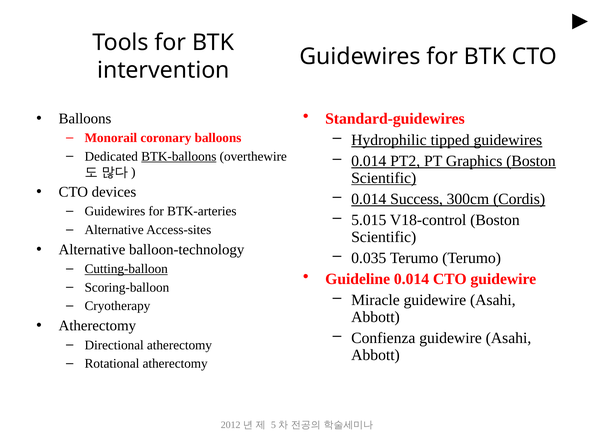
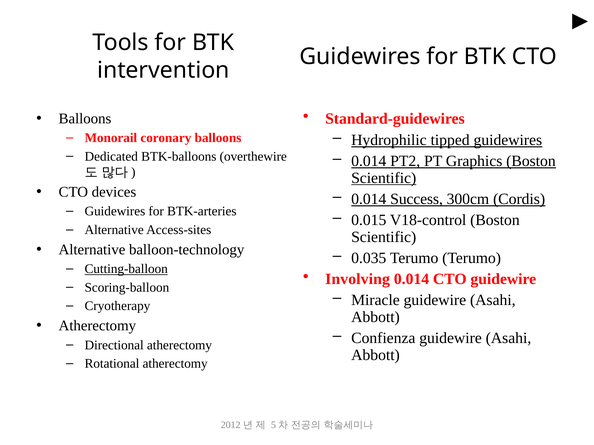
BTK-balloons underline: present -> none (179, 156)
5.015: 5.015 -> 0.015 (369, 220)
Guideline: Guideline -> Involving (358, 279)
